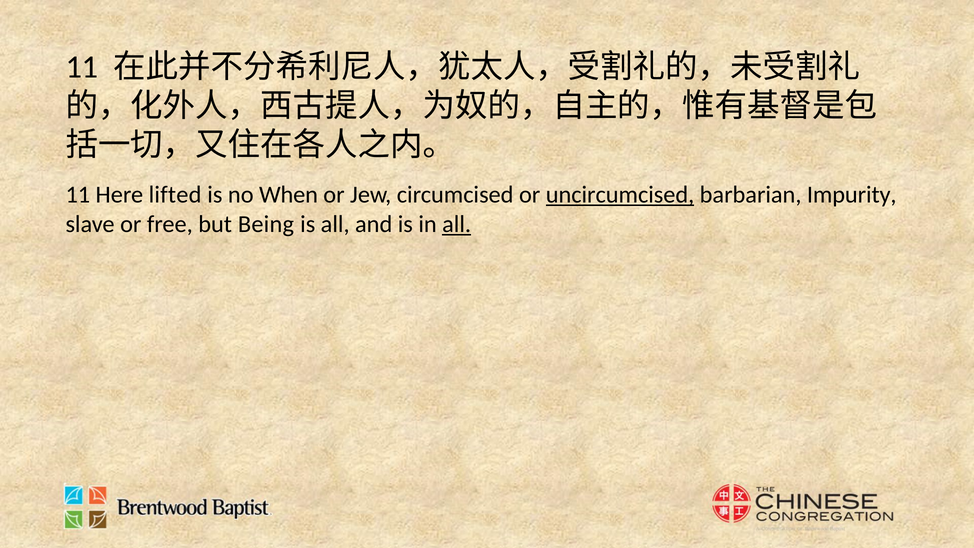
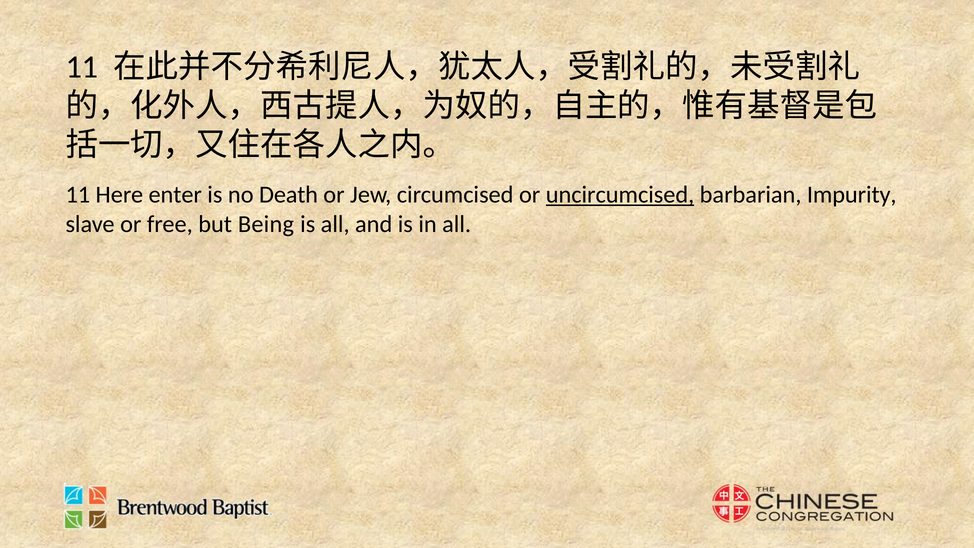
lifted: lifted -> enter (175, 195)
When: When -> Death (289, 195)
all underline: present -> none (457, 224)
